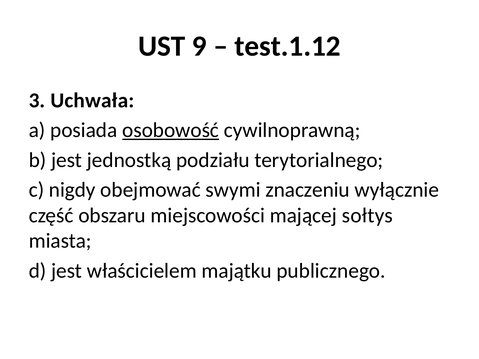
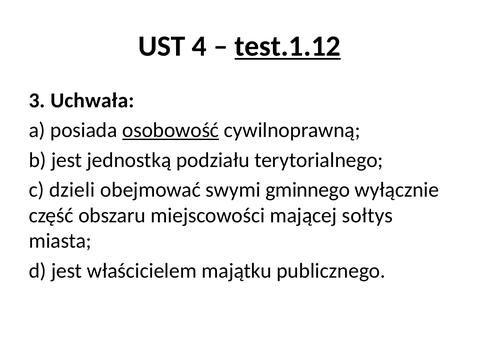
9: 9 -> 4 (199, 46)
test.1.12 underline: none -> present (288, 46)
nigdy: nigdy -> dzieli (72, 190)
znaczeniu: znaczeniu -> gminnego (308, 190)
